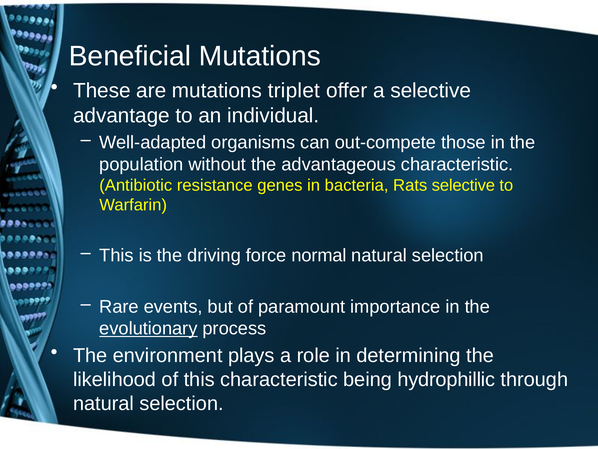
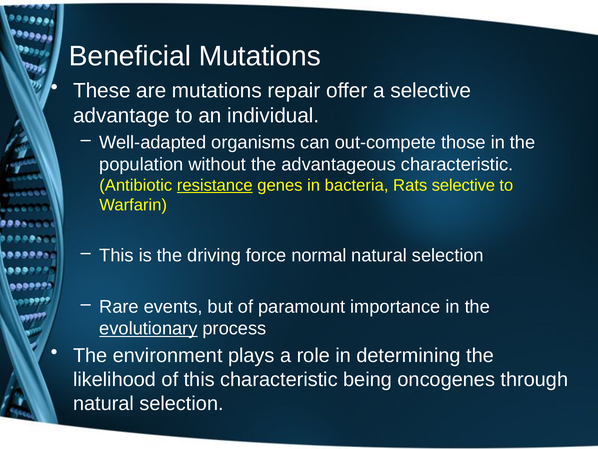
triplet: triplet -> repair (294, 90)
resistance underline: none -> present (215, 185)
hydrophillic: hydrophillic -> oncogenes (446, 379)
